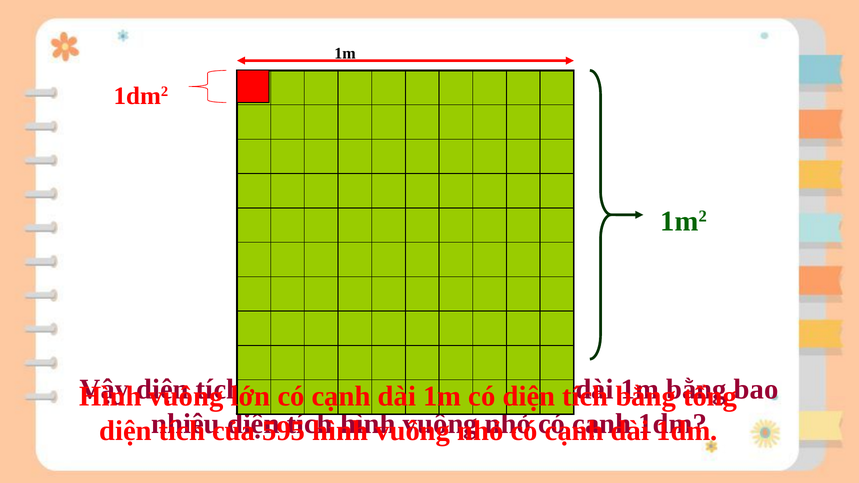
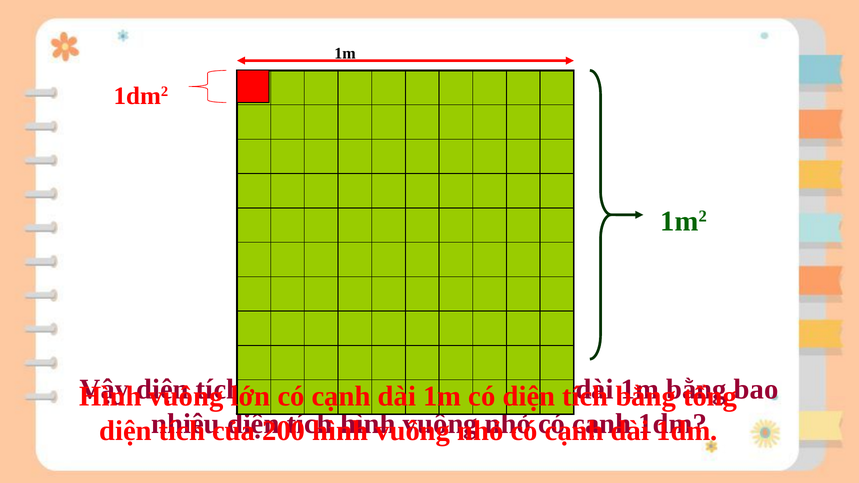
595: 595 -> 200 (284, 431)
